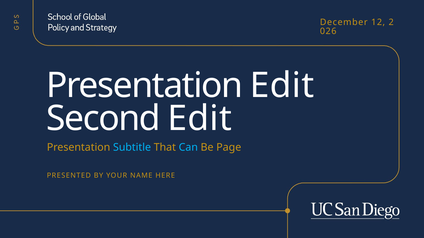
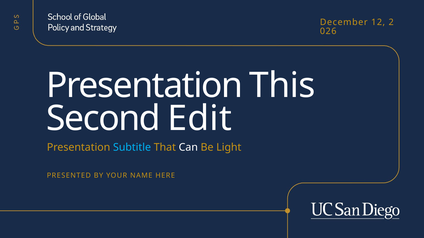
Presentation Edit: Edit -> This (282, 86)
Can colour: light blue -> white (188, 148)
Page: Page -> Light (229, 148)
